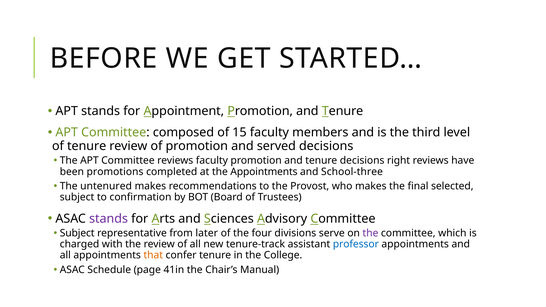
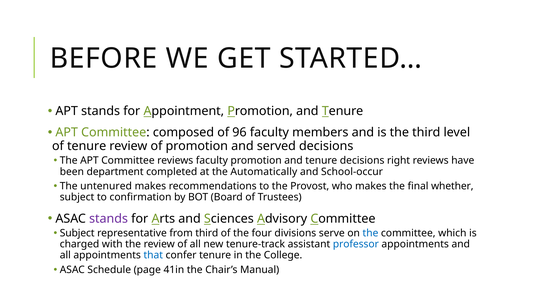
15: 15 -> 96 (239, 133)
promotions: promotions -> department (115, 172)
the Appointments: Appointments -> Automatically (264, 172)
School-three: School-three -> School-occur (352, 172)
selected: selected -> whether (452, 186)
from later: later -> third (207, 233)
the colour: purple -> blue (370, 233)
that colour: orange -> blue (153, 255)
